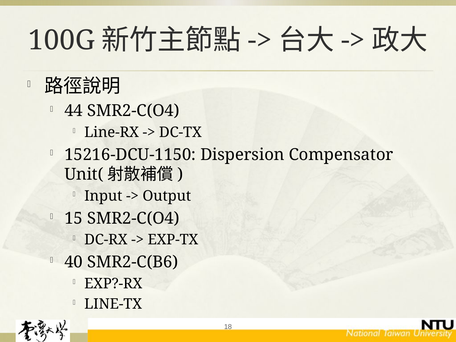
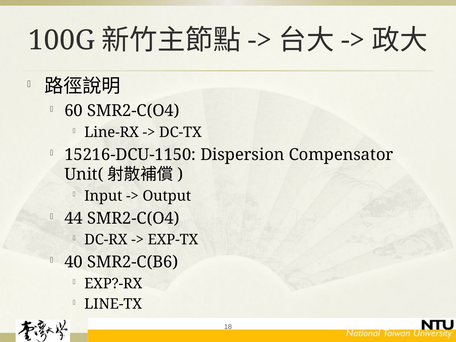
44: 44 -> 60 (74, 111)
15: 15 -> 44 (74, 218)
